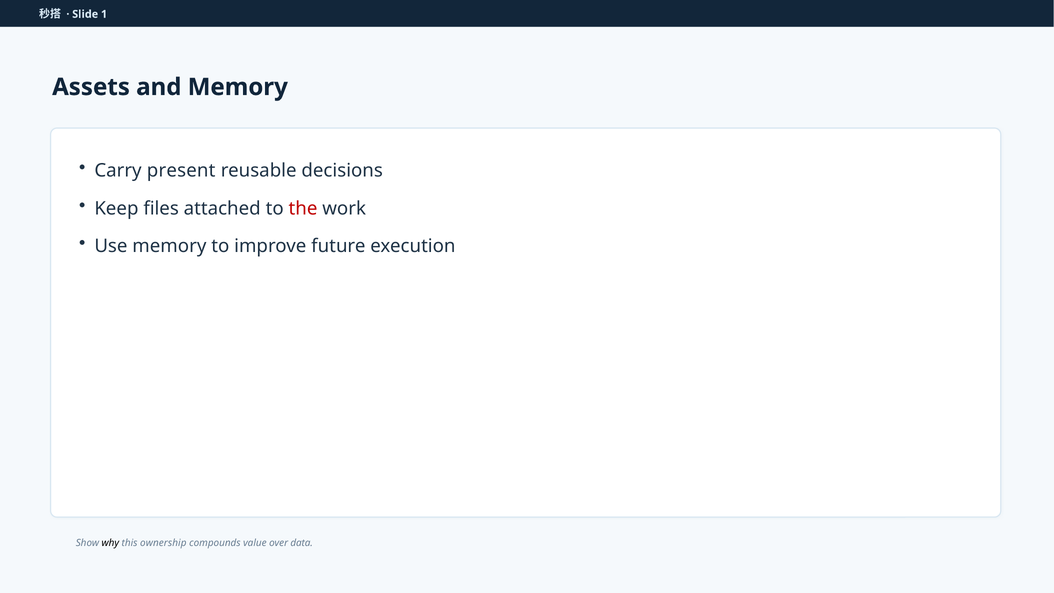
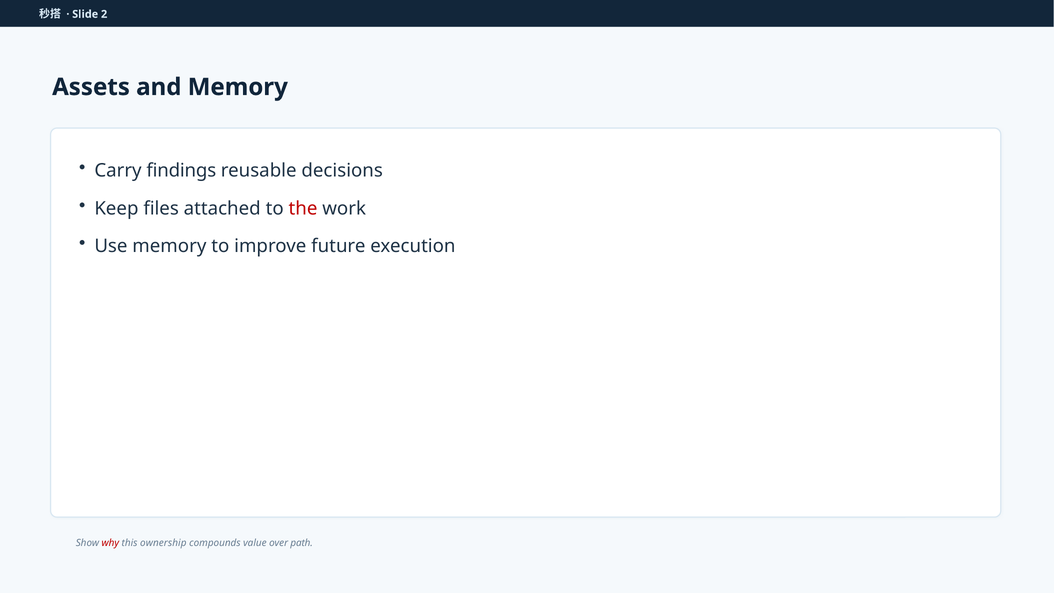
1: 1 -> 2 (104, 14)
present: present -> findings (181, 171)
why colour: black -> red (110, 543)
data: data -> path (302, 543)
